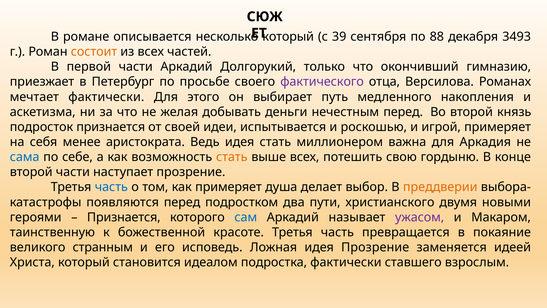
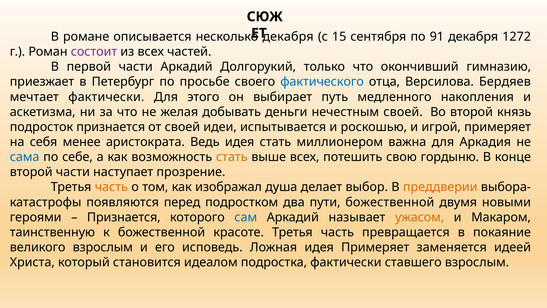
который: который -> декабря (288, 37)
39: 39 -> 15 (339, 37)
88: 88 -> 91 (437, 37)
3493: 3493 -> 1272 (517, 37)
состоит colour: orange -> purple (94, 52)
фактического colour: purple -> blue (322, 82)
Романах: Романах -> Бердяев (505, 82)
нечестным перед: перед -> своей (403, 112)
часть colour: blue -> orange (111, 187)
как примеряет: примеряет -> изображал (229, 187)
пути христианского: христианского -> божественной (390, 202)
ужасом colour: purple -> orange (420, 217)
великого странным: странным -> взрослым (103, 247)
идея Прозрение: Прозрение -> Примеряет (375, 247)
